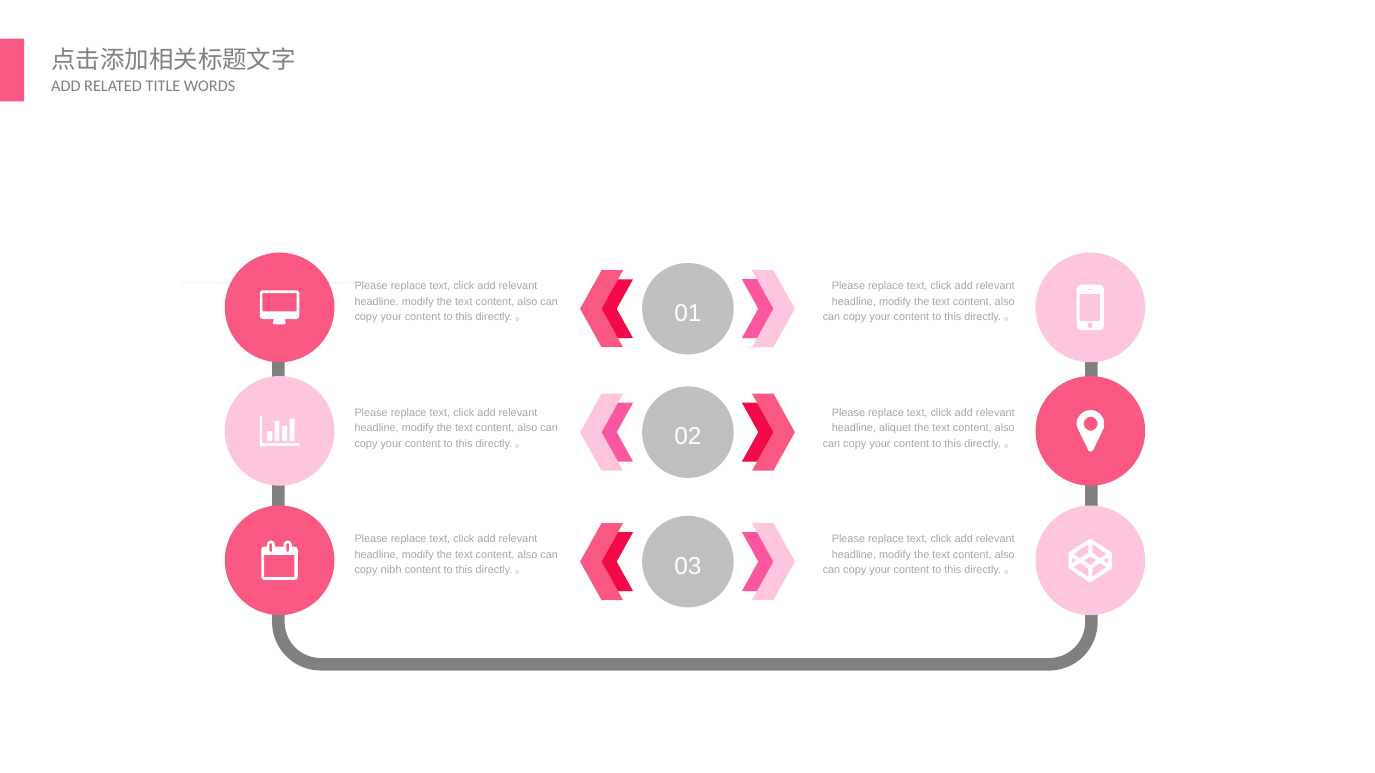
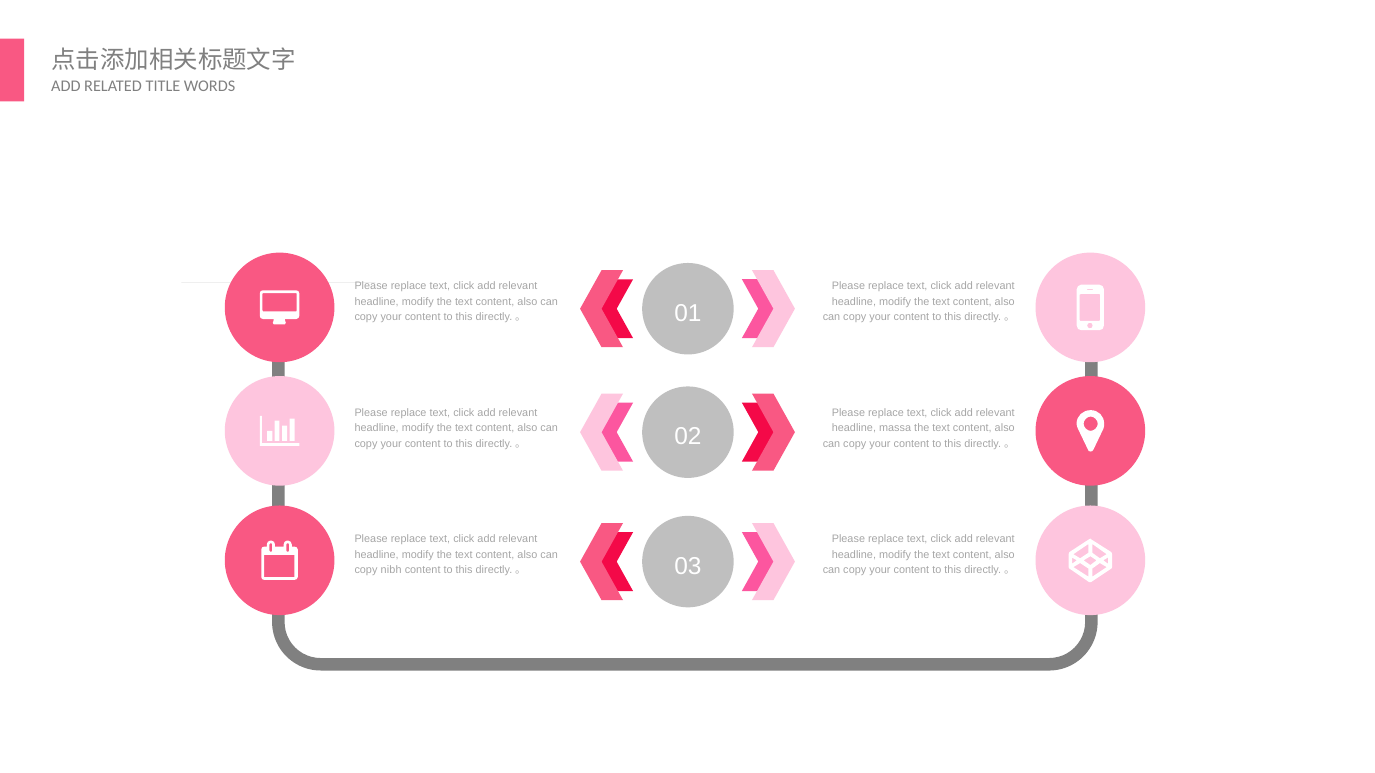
aliquet: aliquet -> massa (895, 428)
